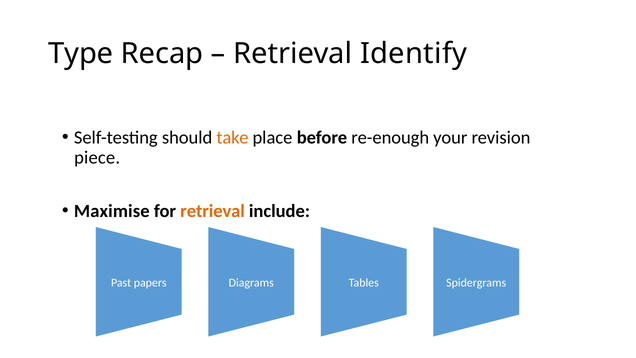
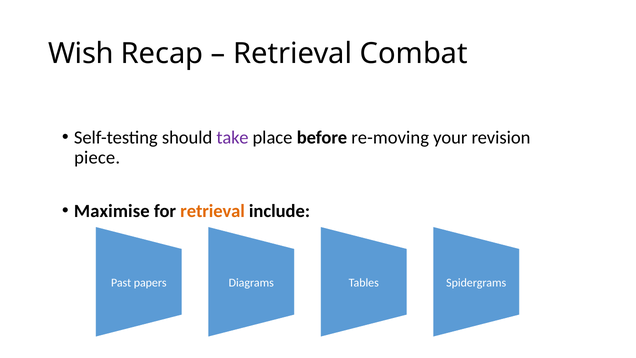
Type: Type -> Wish (81, 53)
Identify: Identify -> Combat (414, 53)
take colour: orange -> purple (233, 137)
re-enough: re-enough -> re-moving (390, 137)
